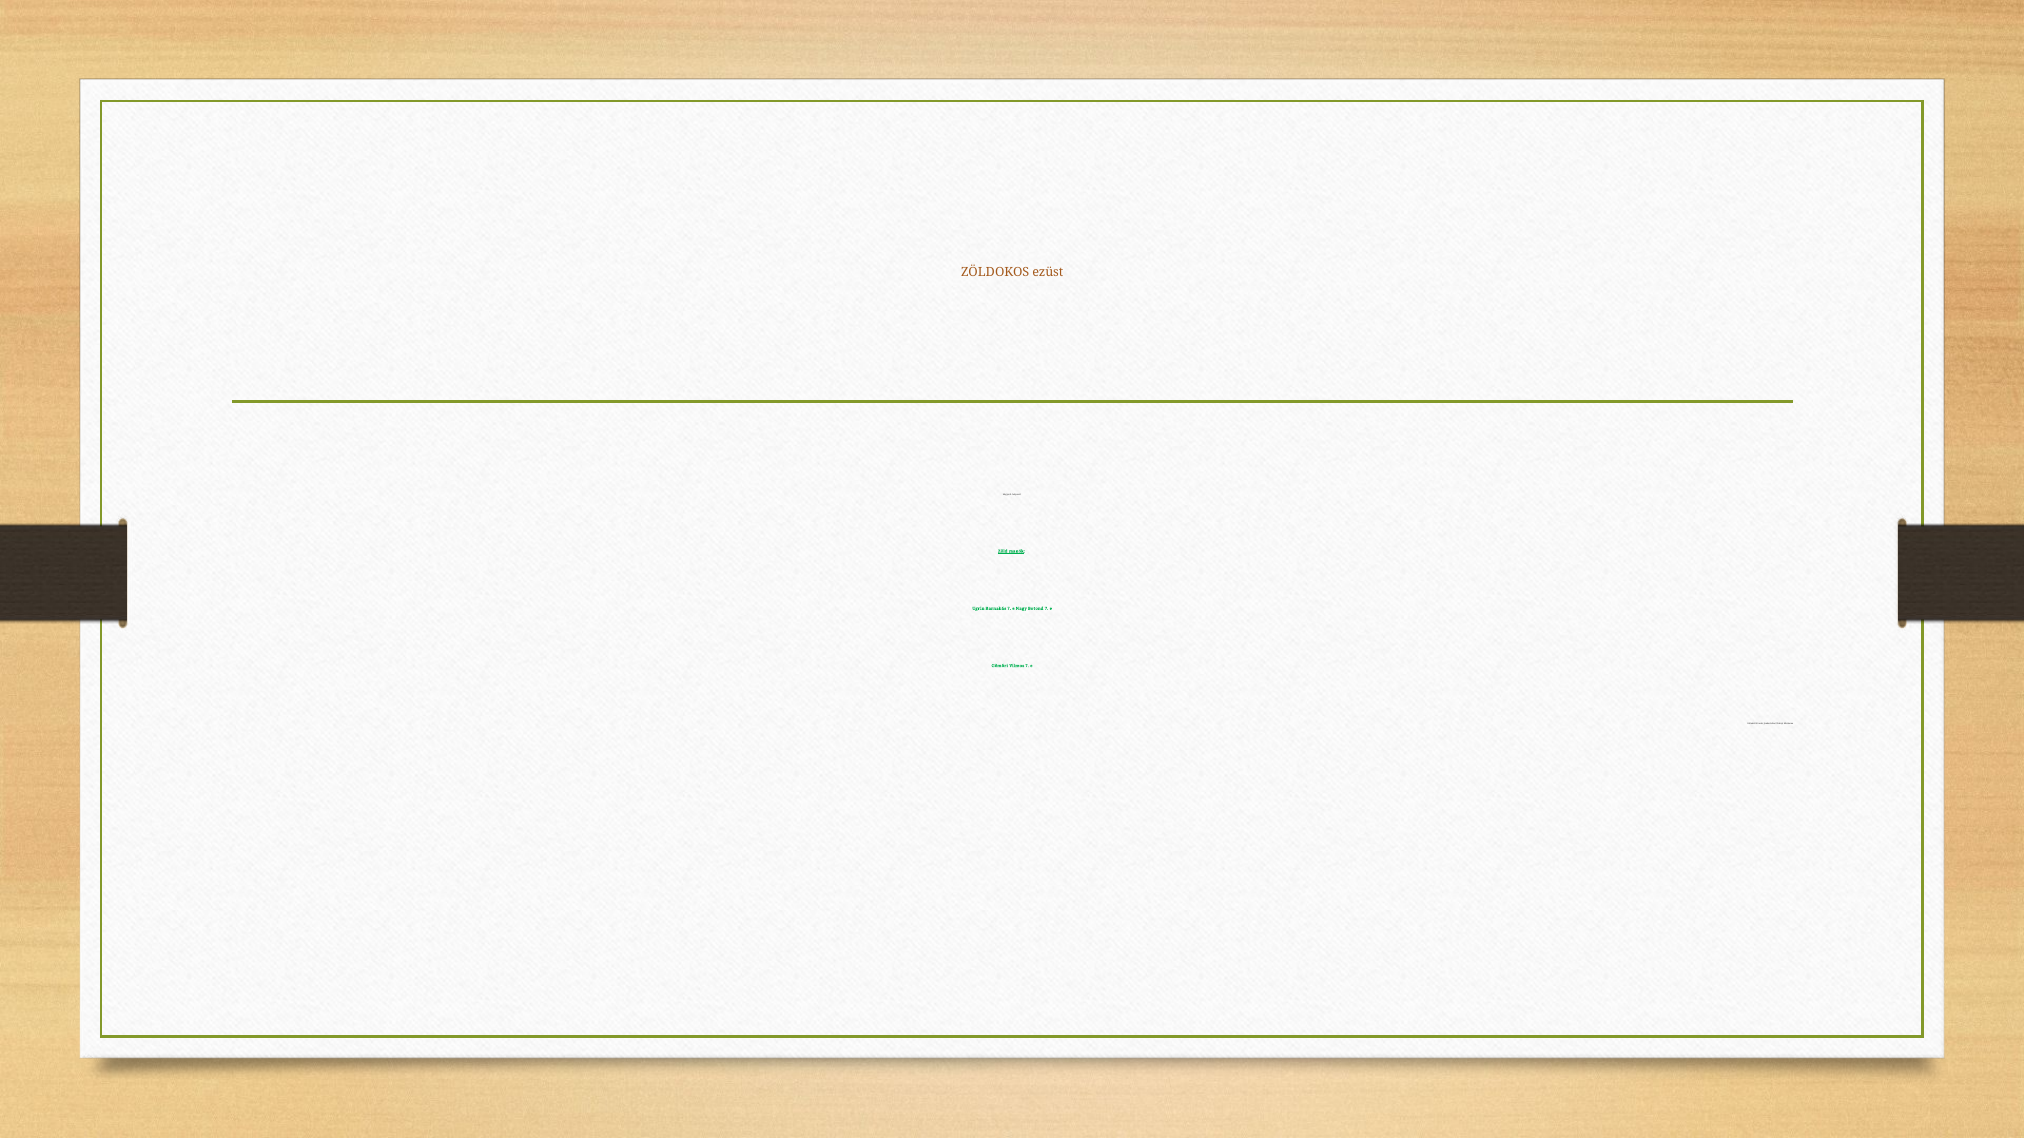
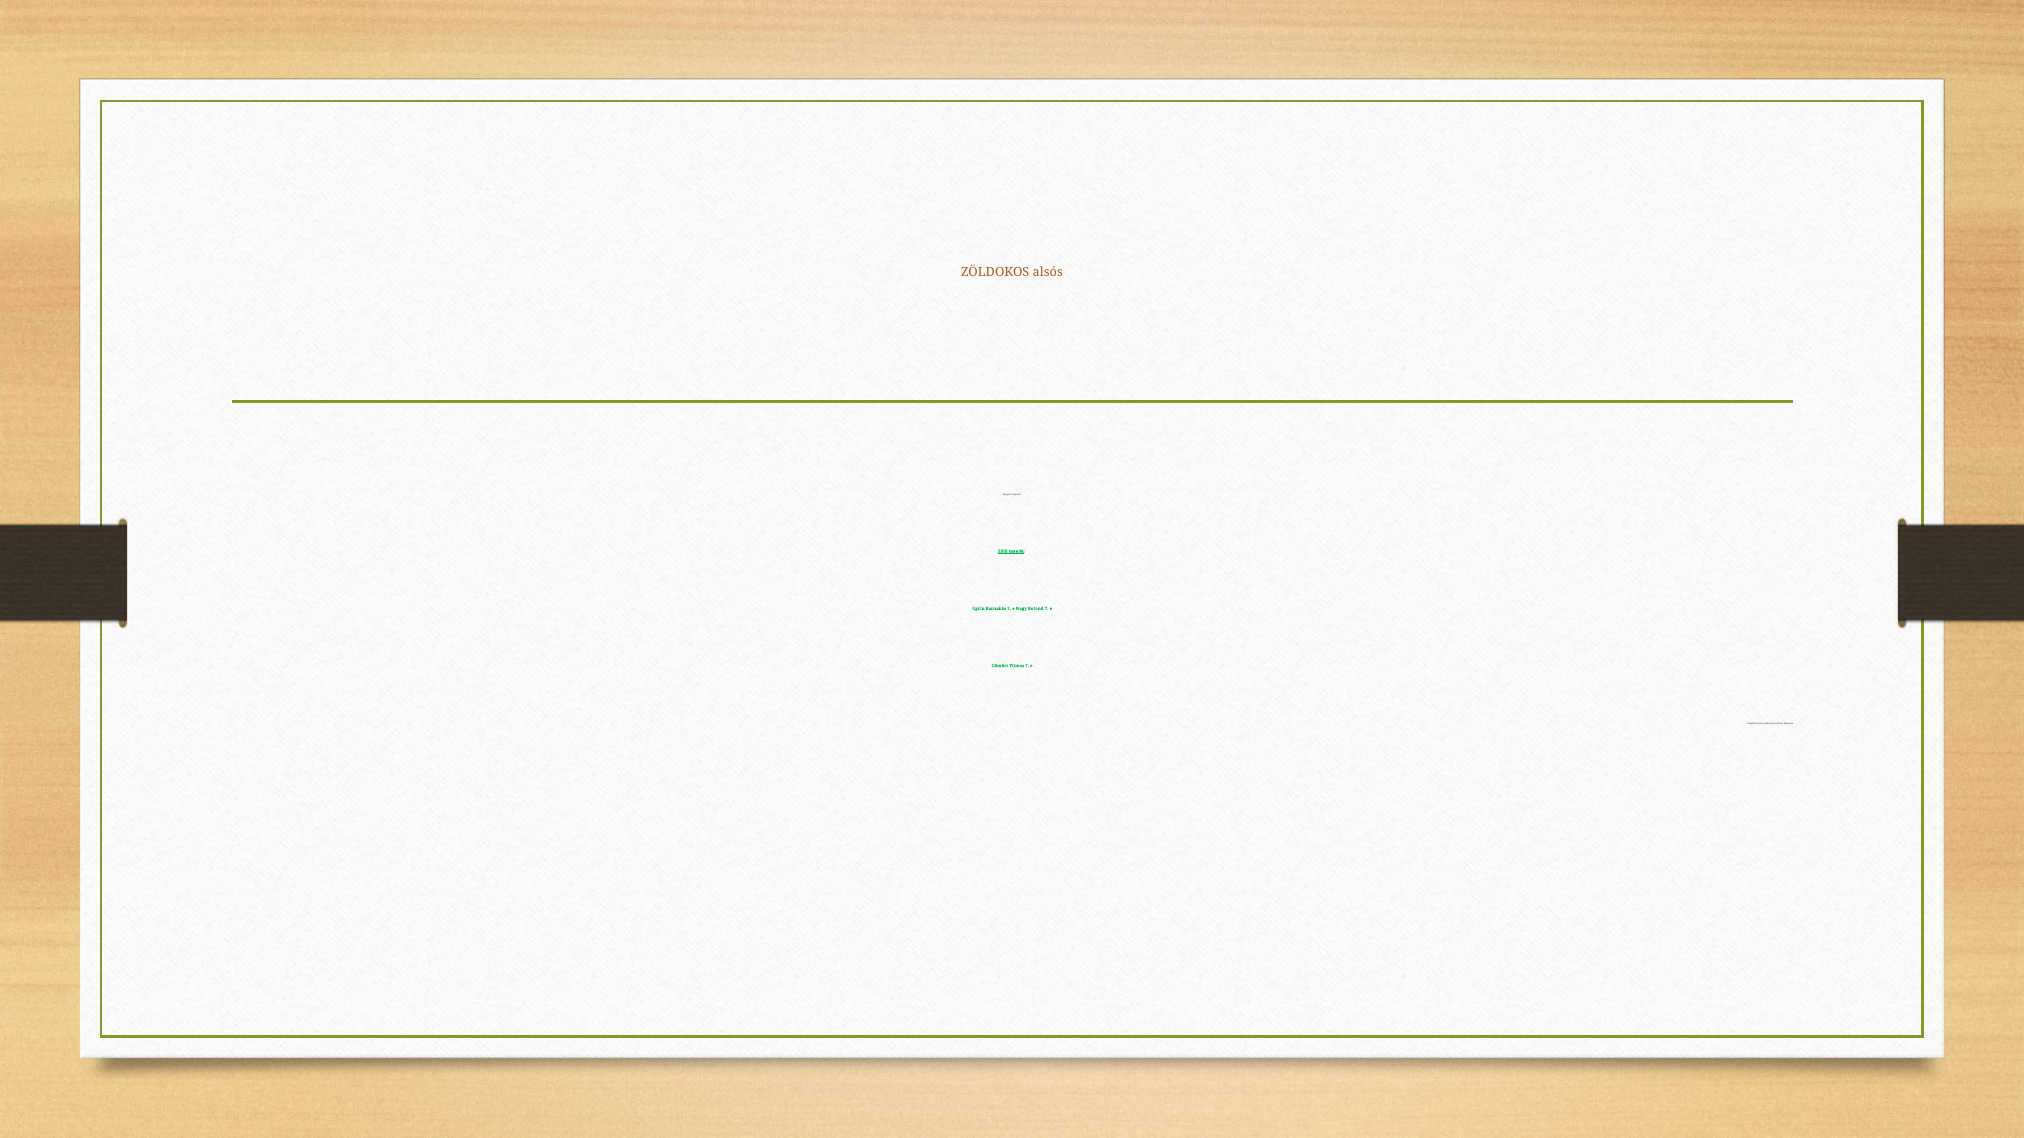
ezüst: ezüst -> alsós (1048, 272)
